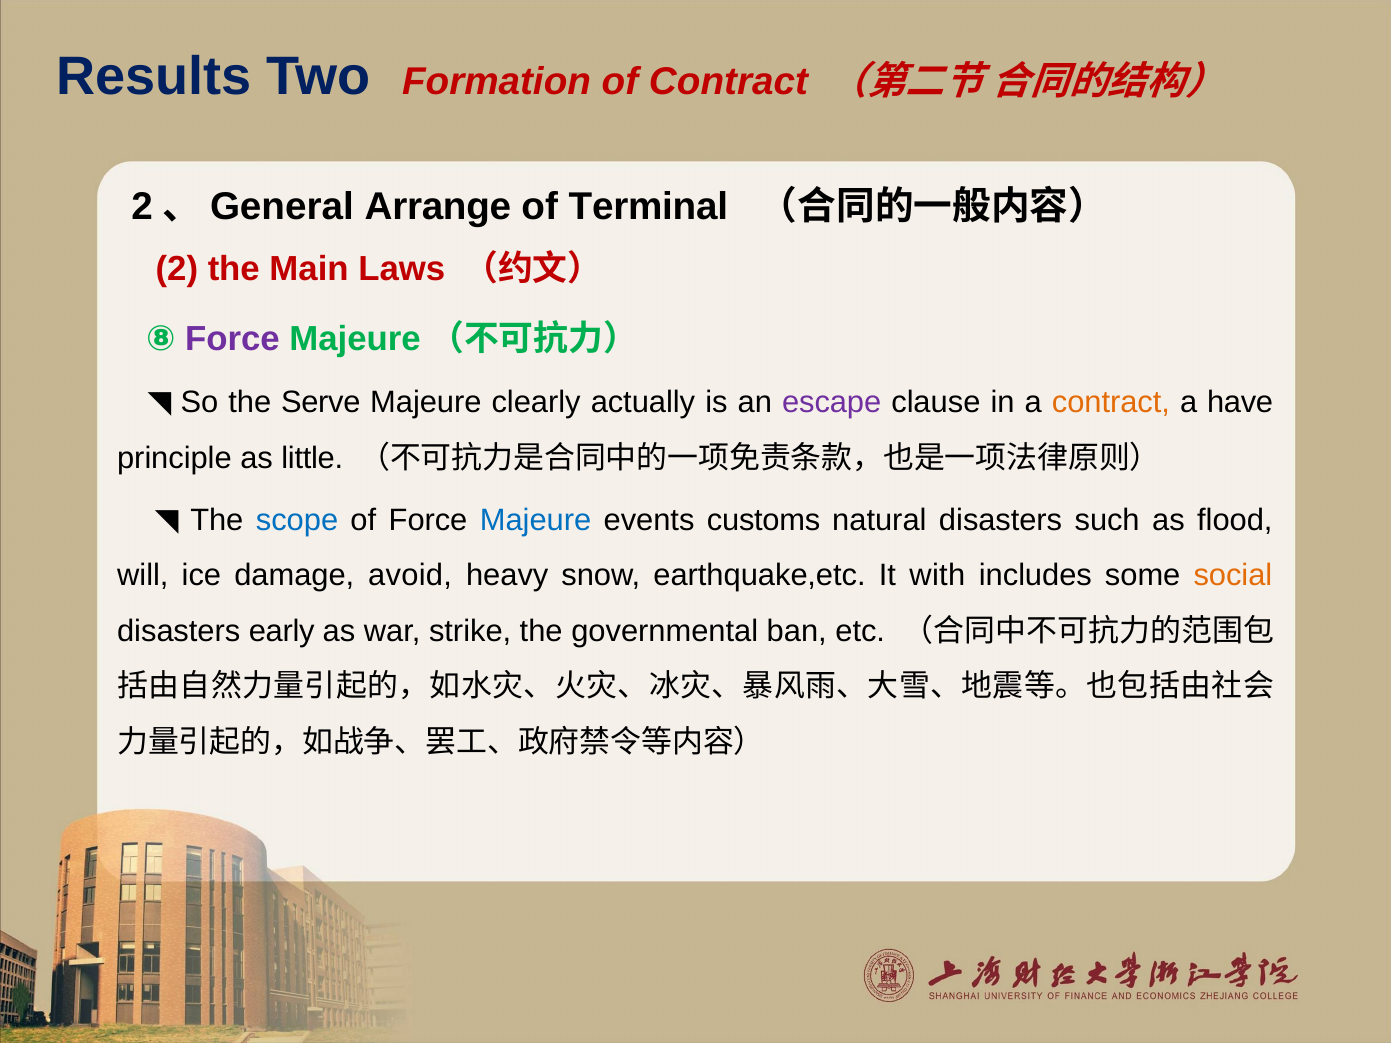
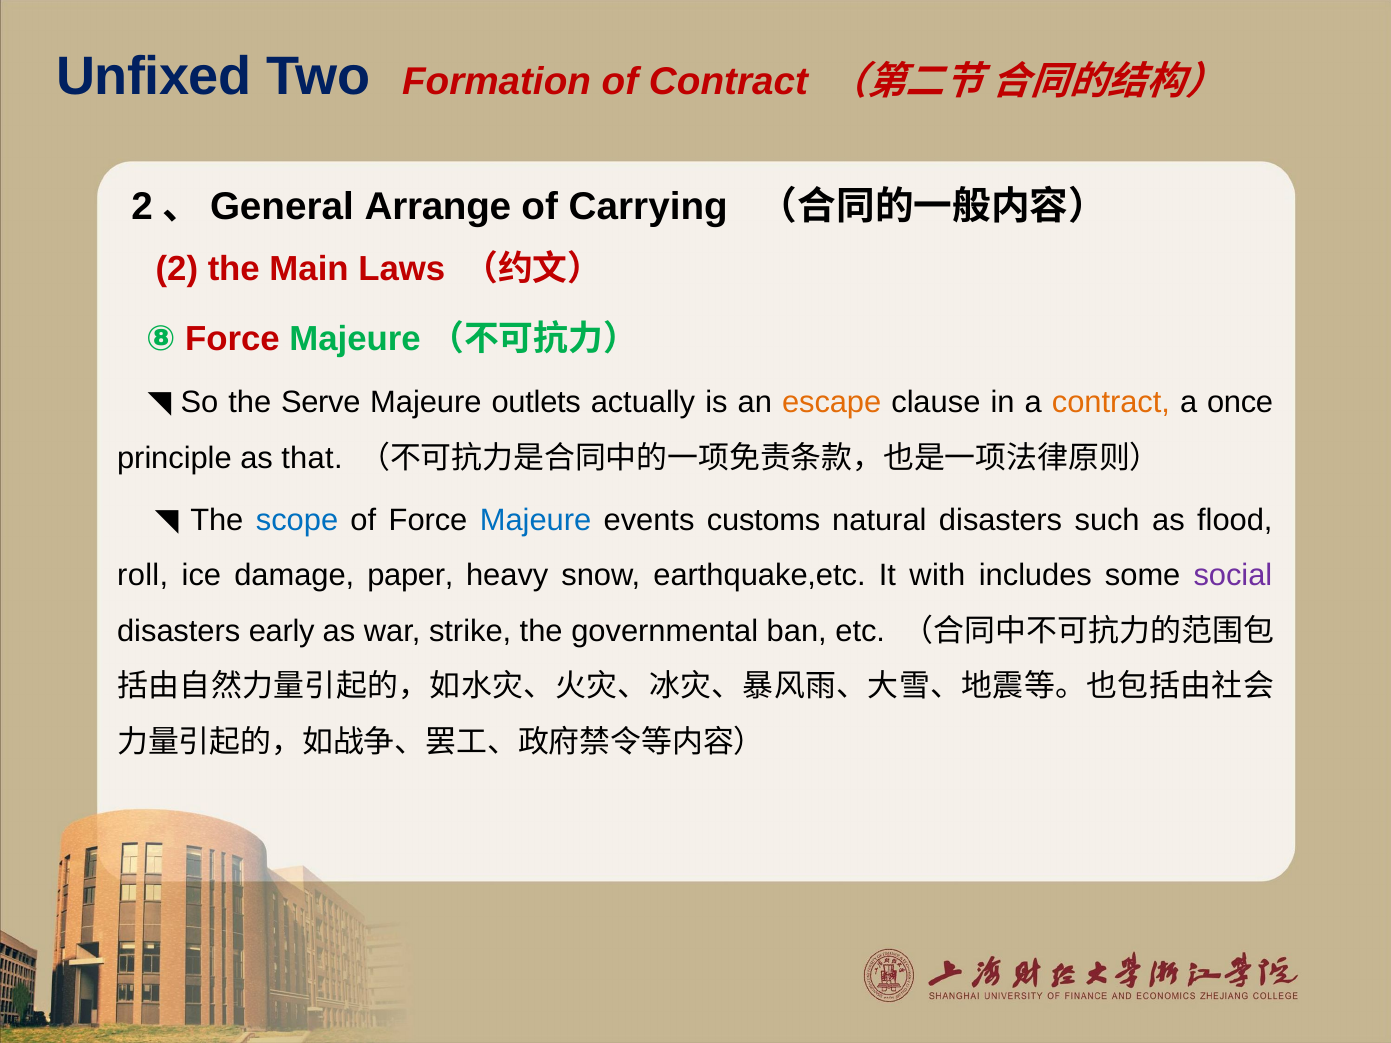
Results: Results -> Unfixed (154, 77)
Terminal: Terminal -> Carrying (648, 207)
Force colour: purple -> red (232, 339)
clearly: clearly -> outlets (536, 403)
escape colour: purple -> orange (832, 403)
have: have -> once (1240, 403)
little: little -> that (312, 458)
will: will -> roll (143, 576)
avoid: avoid -> paper (410, 576)
social colour: orange -> purple (1233, 576)
